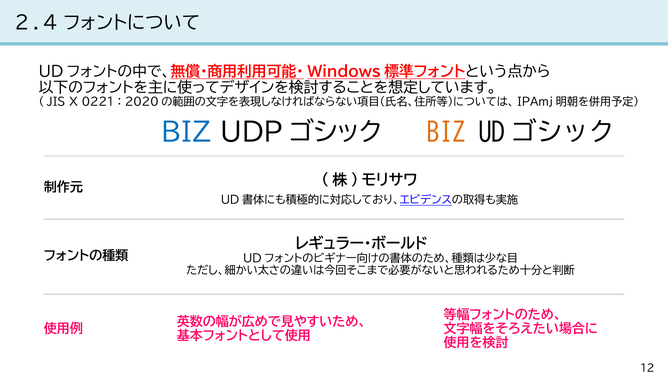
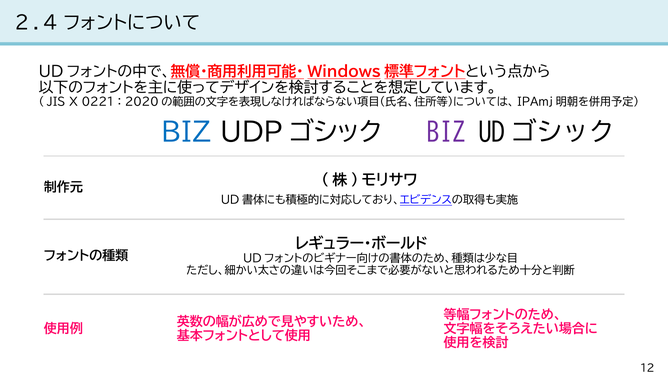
BIZ colour: orange -> purple (446, 133)
